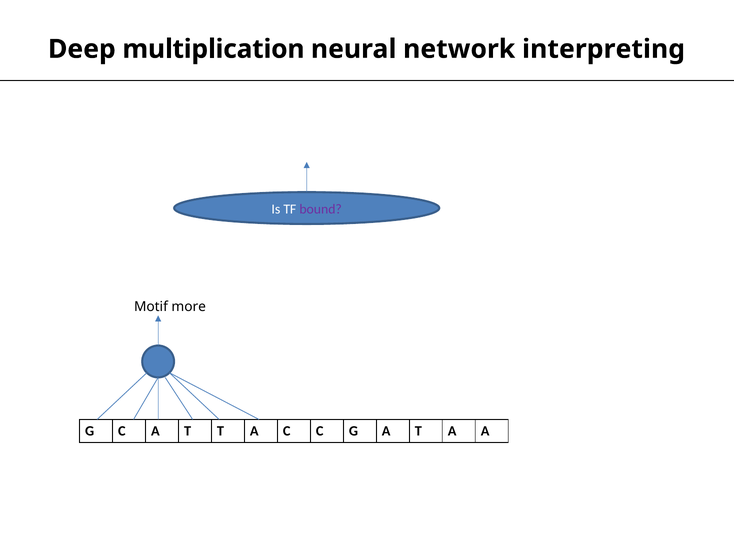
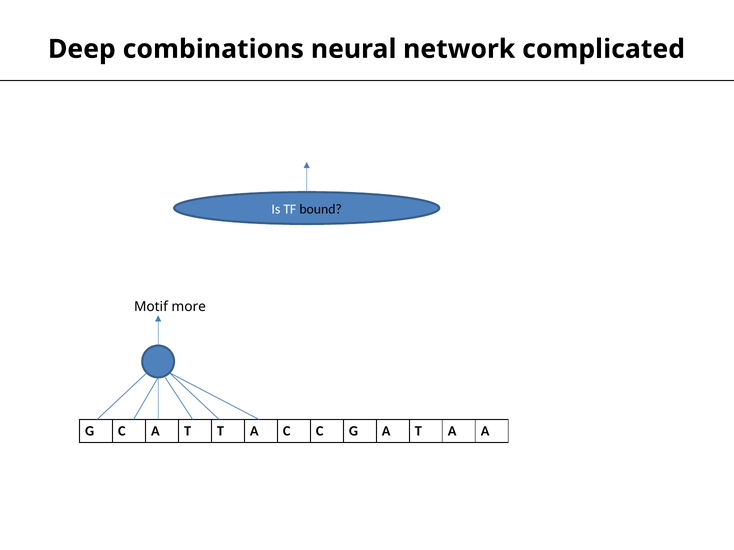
multiplication: multiplication -> combinations (213, 49)
interpreting: interpreting -> complicated (604, 49)
bound colour: purple -> black (321, 209)
